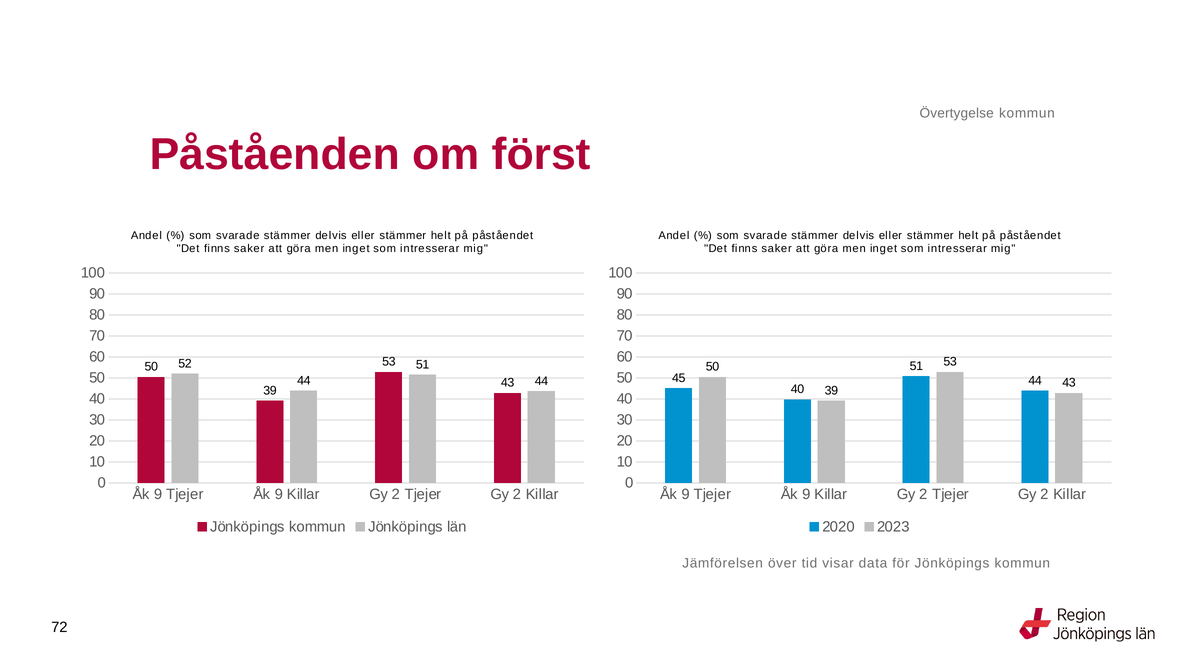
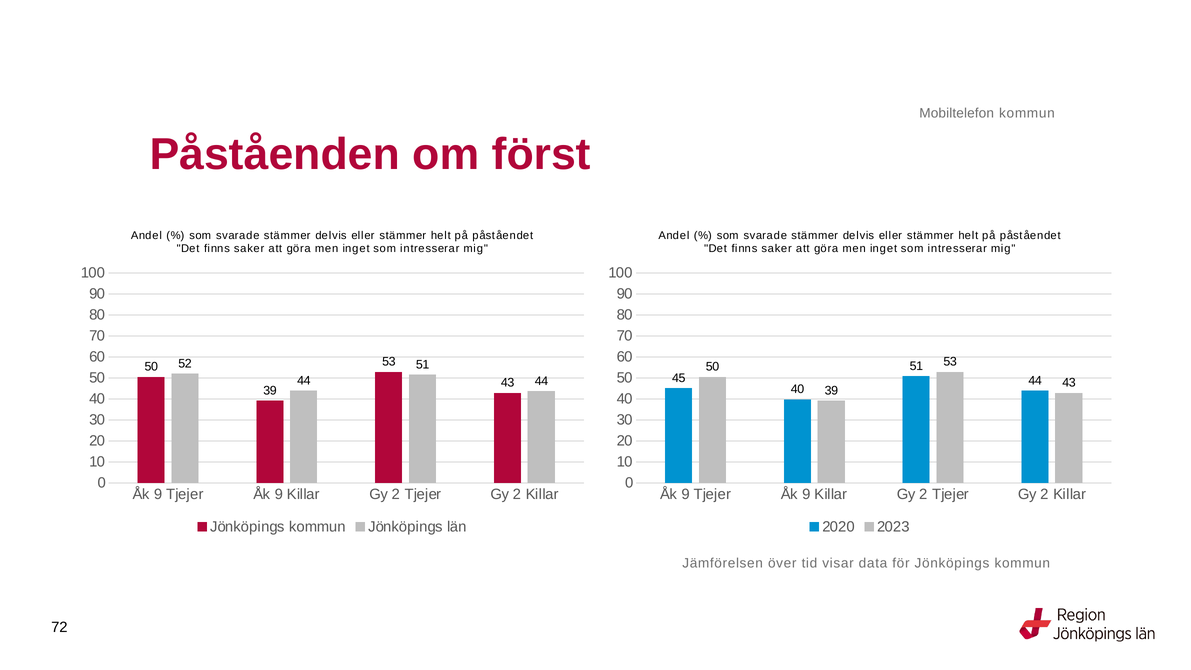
Övertygelse: Övertygelse -> Mobiltelefon (957, 113)
